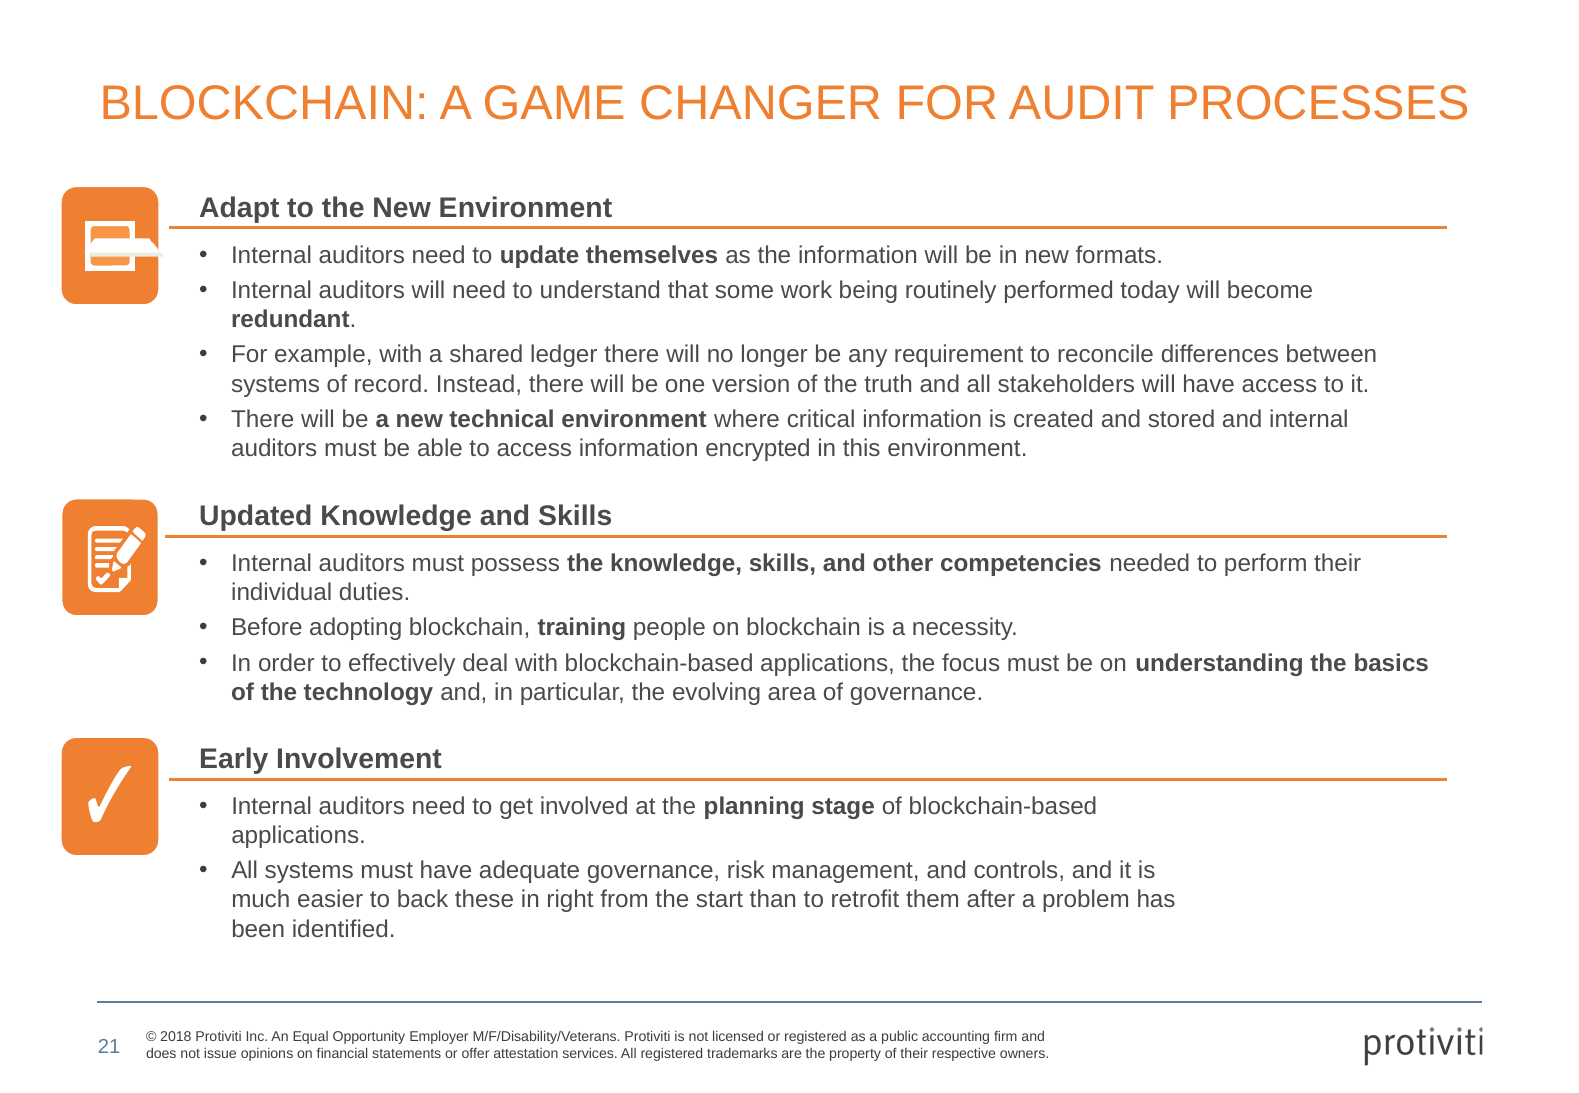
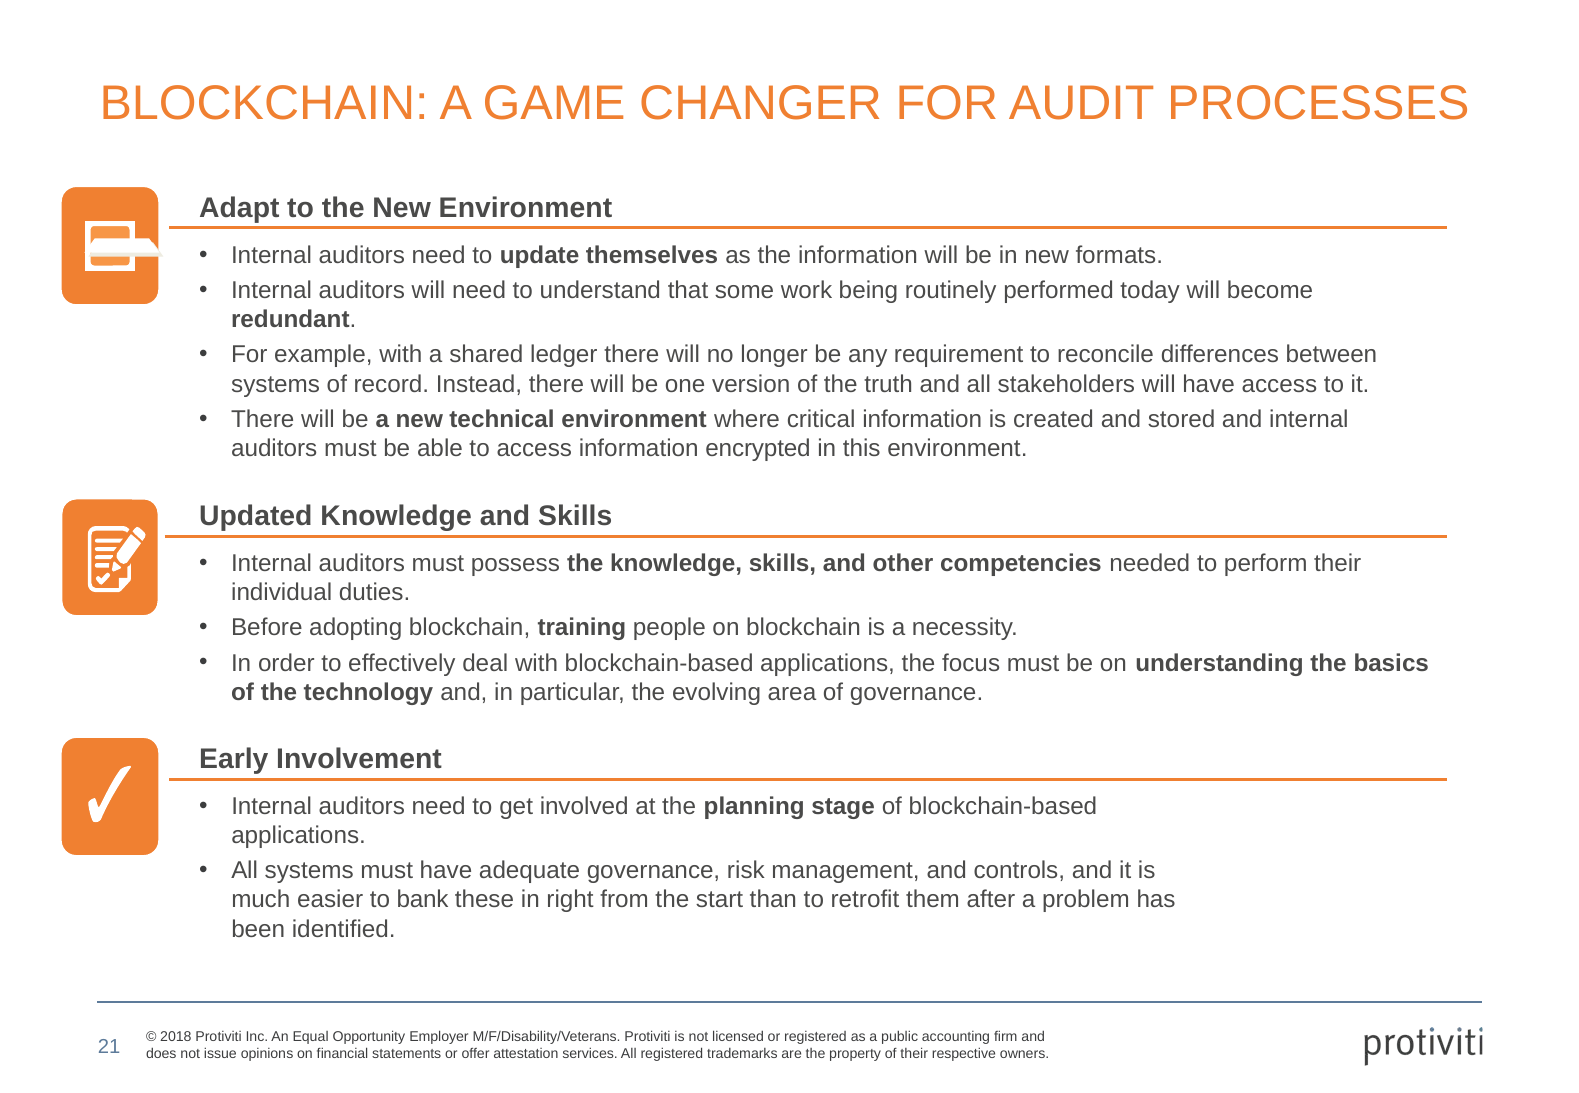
back: back -> bank (423, 900)
